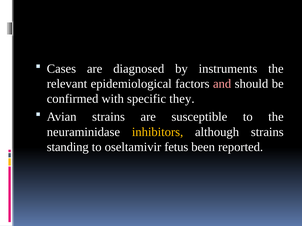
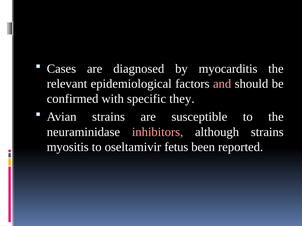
instruments: instruments -> myocarditis (228, 69)
inhibitors colour: yellow -> pink (158, 132)
standing: standing -> myositis (68, 147)
